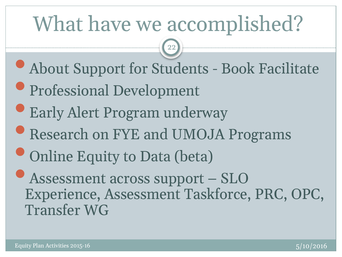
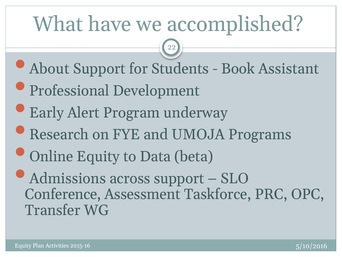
Facilitate: Facilitate -> Assistant (289, 69)
Assessment: Assessment -> Admissions (68, 178)
Experience: Experience -> Conference (63, 194)
